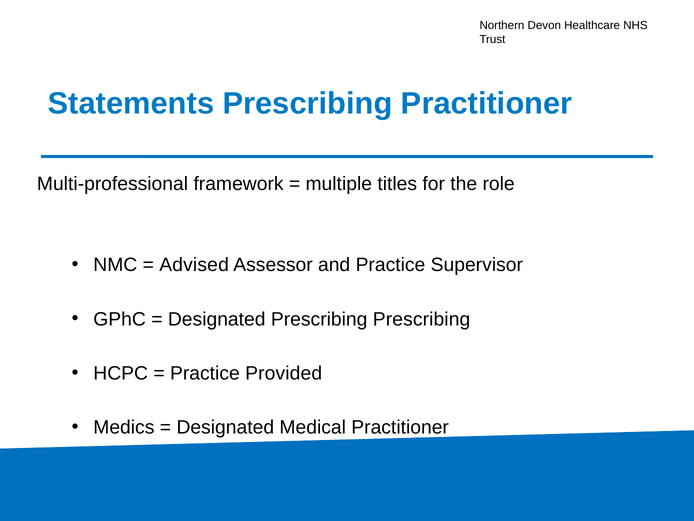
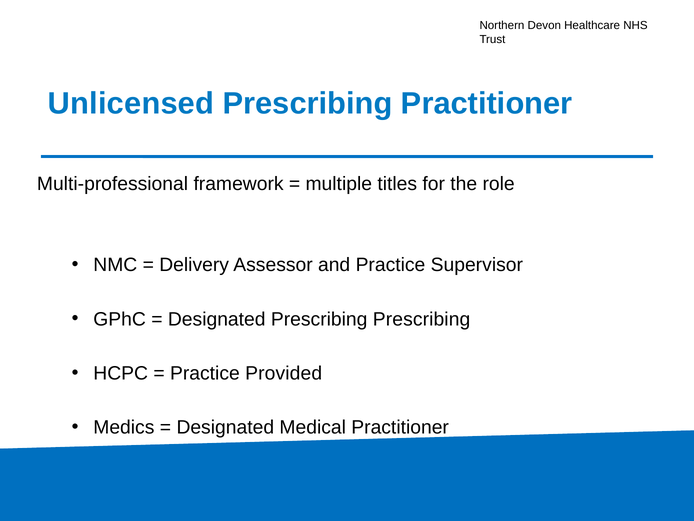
Statements: Statements -> Unlicensed (131, 104)
Advised: Advised -> Delivery (194, 265)
